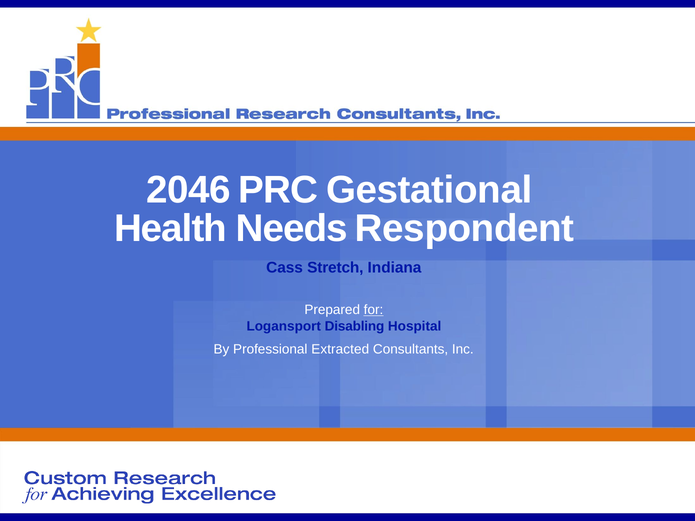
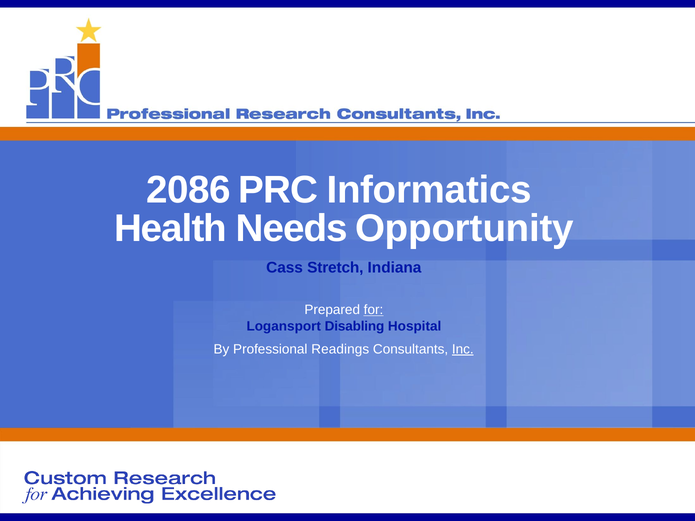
2046: 2046 -> 2086 (188, 190)
Gestational: Gestational -> Informatics (429, 190)
Respondent: Respondent -> Opportunity (464, 229)
Extracted: Extracted -> Readings (340, 349)
Inc underline: none -> present (463, 349)
